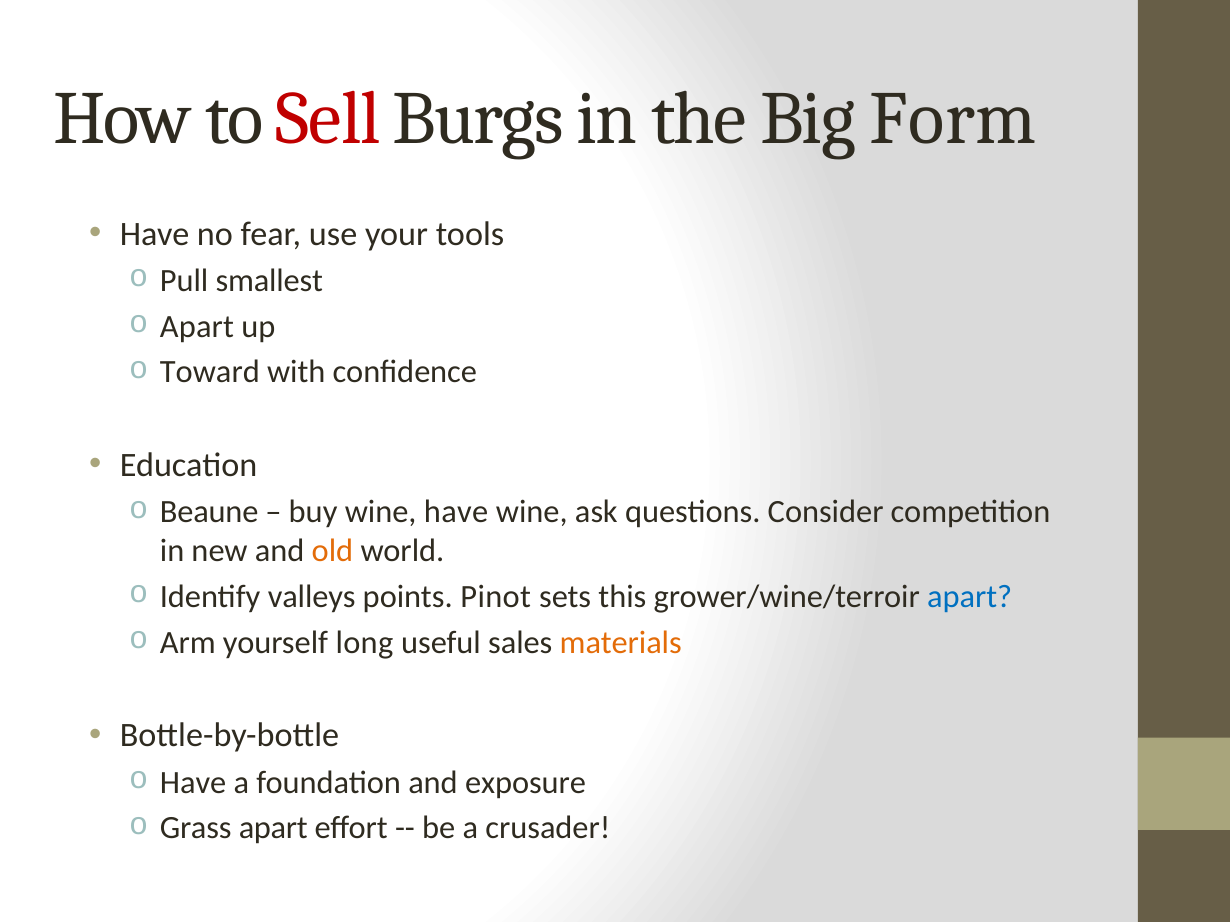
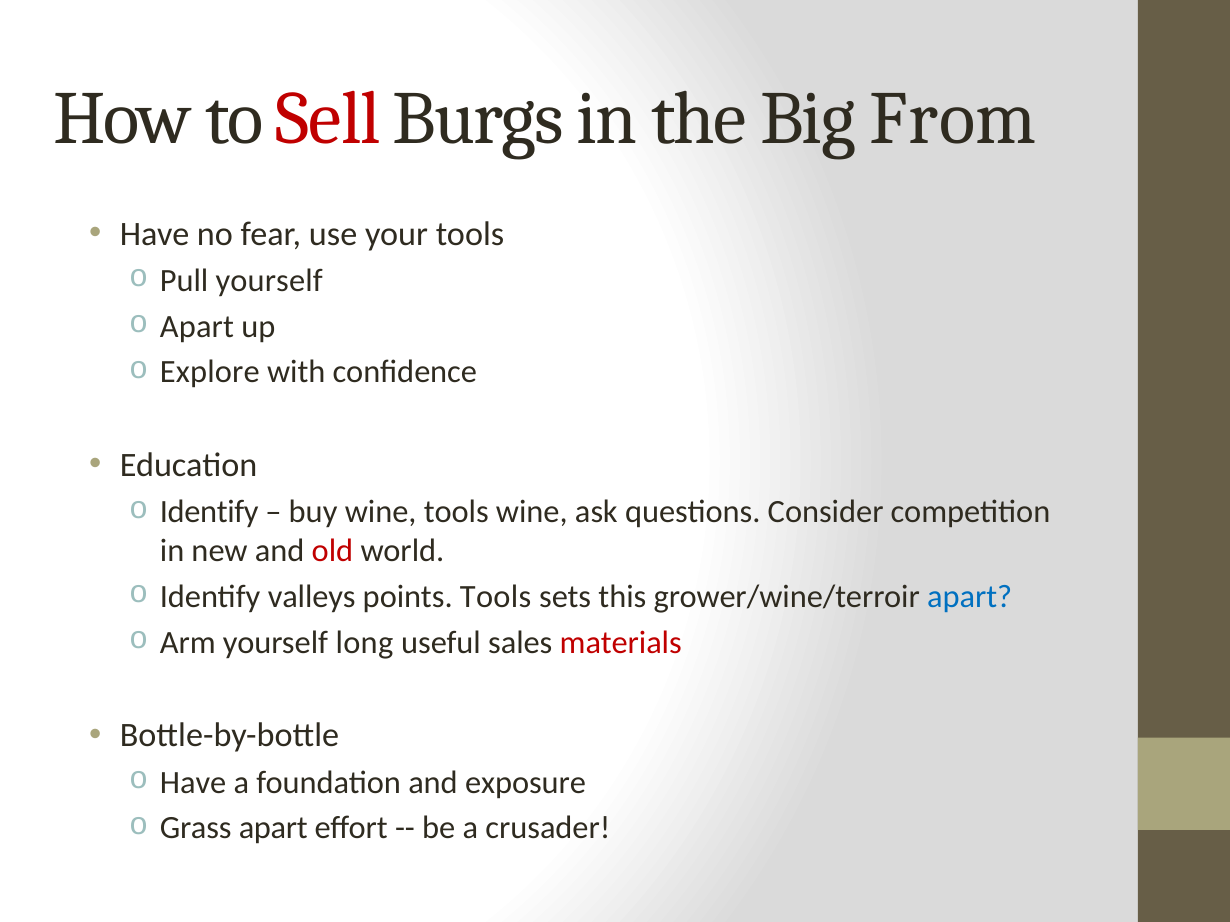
Form: Form -> From (953, 119)
Pull smallest: smallest -> yourself (269, 281)
Toward: Toward -> Explore (210, 372)
Beaune: Beaune -> Identify (209, 512)
wine have: have -> tools (456, 512)
old colour: orange -> red (332, 551)
points Pinot: Pinot -> Tools (496, 597)
materials colour: orange -> red (621, 643)
